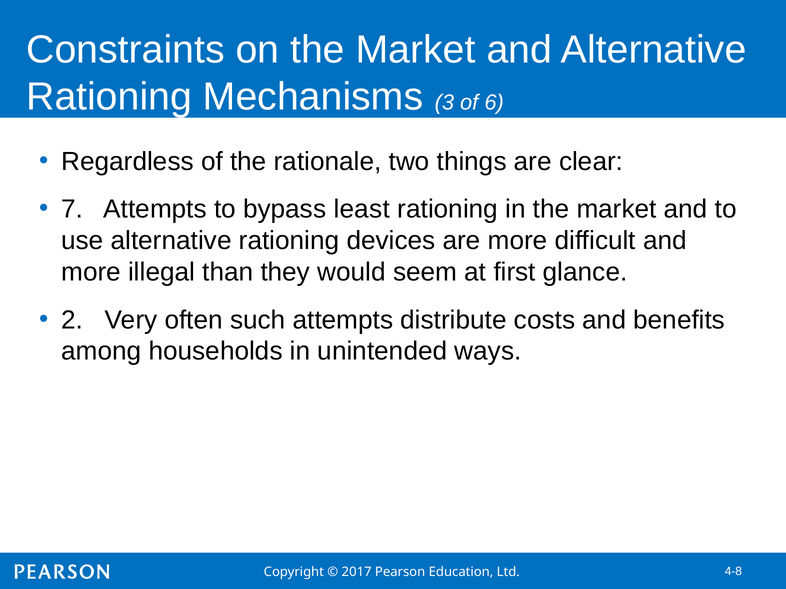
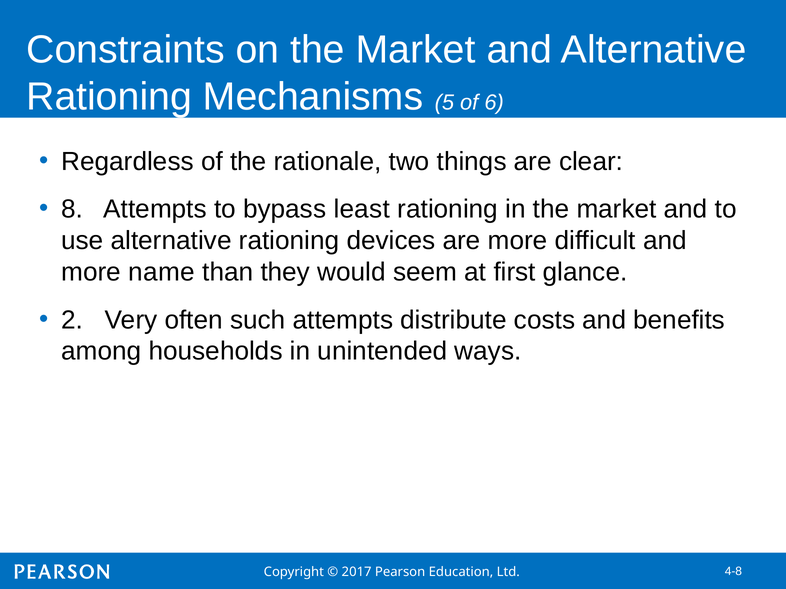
3: 3 -> 5 (444, 103)
7: 7 -> 8 (72, 209)
illegal: illegal -> name (162, 272)
